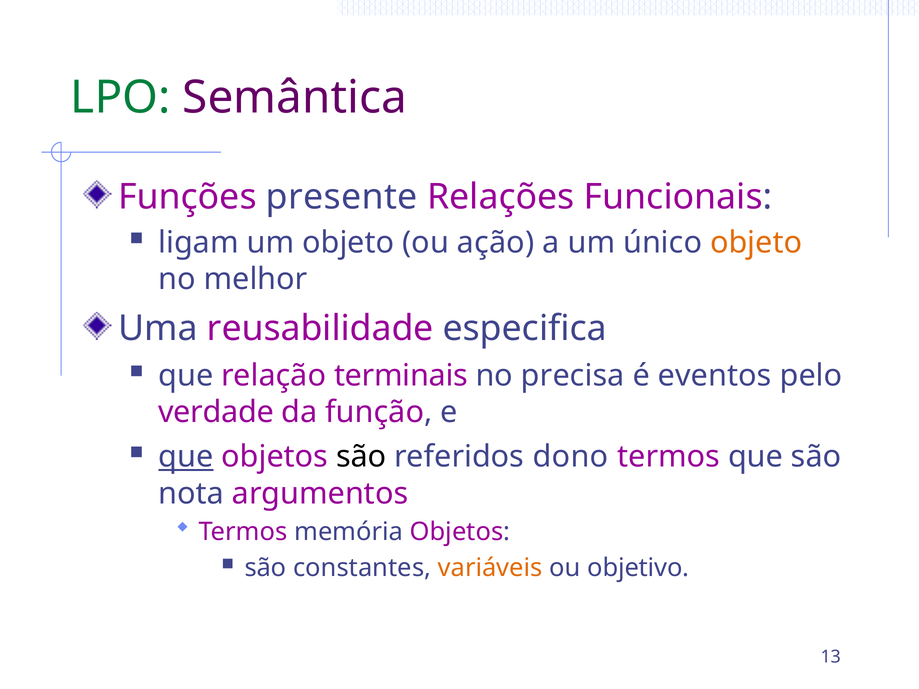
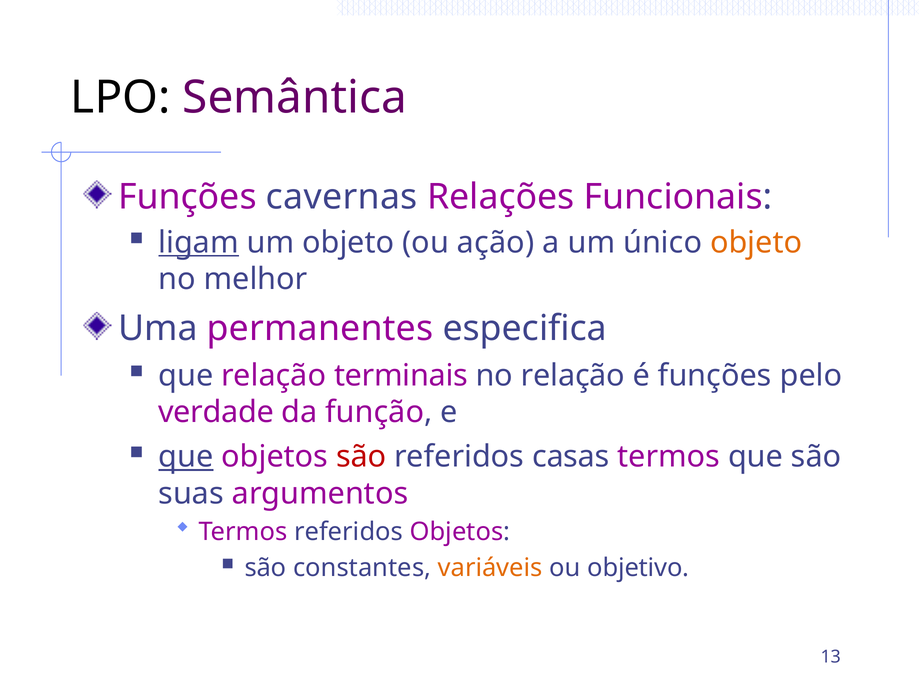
LPO colour: green -> black (120, 98)
presente: presente -> cavernas (342, 197)
ligam underline: none -> present (199, 243)
reusabilidade: reusabilidade -> permanentes (320, 329)
no precisa: precisa -> relação (573, 376)
é eventos: eventos -> funções (715, 376)
são colour: black -> red (361, 457)
dono: dono -> casas (571, 457)
nota: nota -> suas (191, 494)
Termos memória: memória -> referidos (349, 532)
